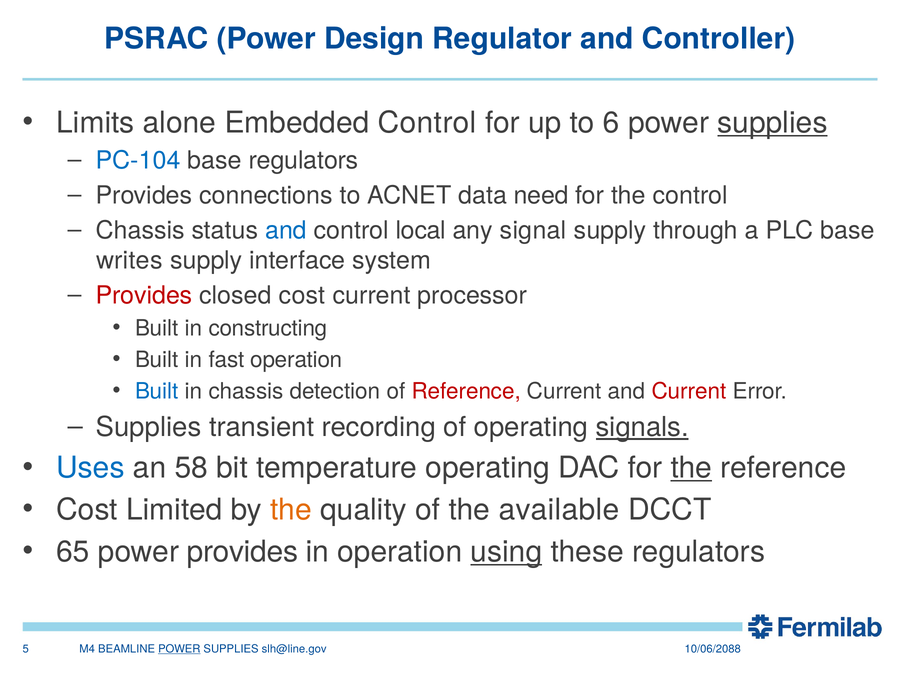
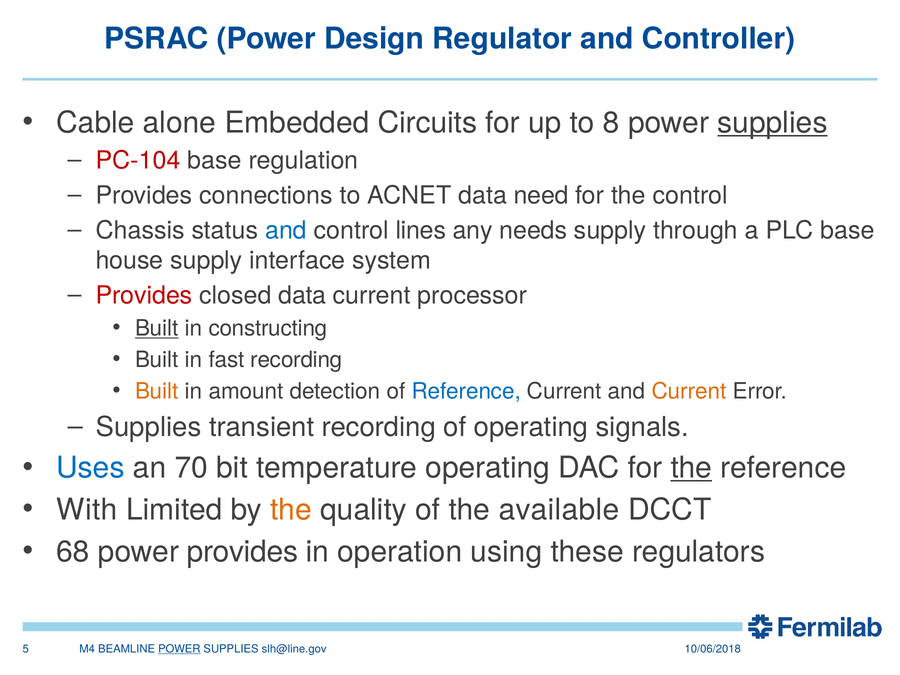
Limits: Limits -> Cable (95, 123)
Embedded Control: Control -> Circuits (427, 123)
6: 6 -> 8 (611, 123)
PC-104 colour: blue -> red (138, 160)
base regulators: regulators -> regulation (303, 160)
local: local -> lines (421, 230)
signal: signal -> needs (533, 230)
writes: writes -> house (129, 260)
closed cost: cost -> data (302, 295)
Built underline: none -> present (157, 328)
fast operation: operation -> recording (296, 360)
Built colour: blue -> orange (157, 391)
in chassis: chassis -> amount (246, 391)
Reference colour: red -> blue (466, 391)
Current colour: red -> orange (689, 391)
signals underline: present -> none (642, 427)
58: 58 -> 70 (191, 468)
Cost: Cost -> With (87, 510)
65: 65 -> 68 (73, 552)
using underline: present -> none (506, 552)
10/06/2088: 10/06/2088 -> 10/06/2018 (713, 649)
